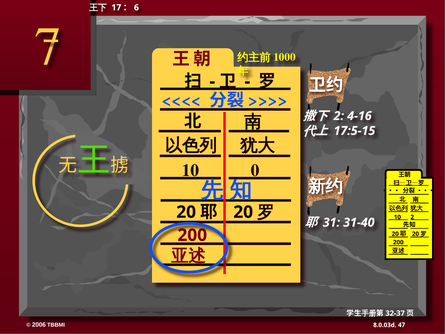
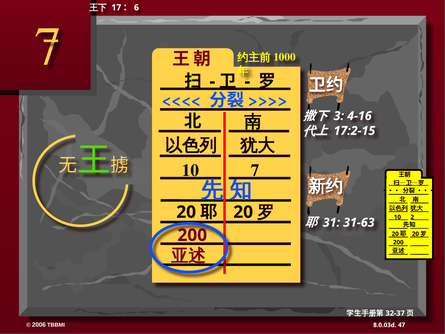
2: 2 -> 3 (339, 116)
17:5-15: 17:5-15 -> 17:2-15 (354, 131)
10 0: 0 -> 7 (255, 170)
31-40: 31-40 -> 31-63 (359, 222)
